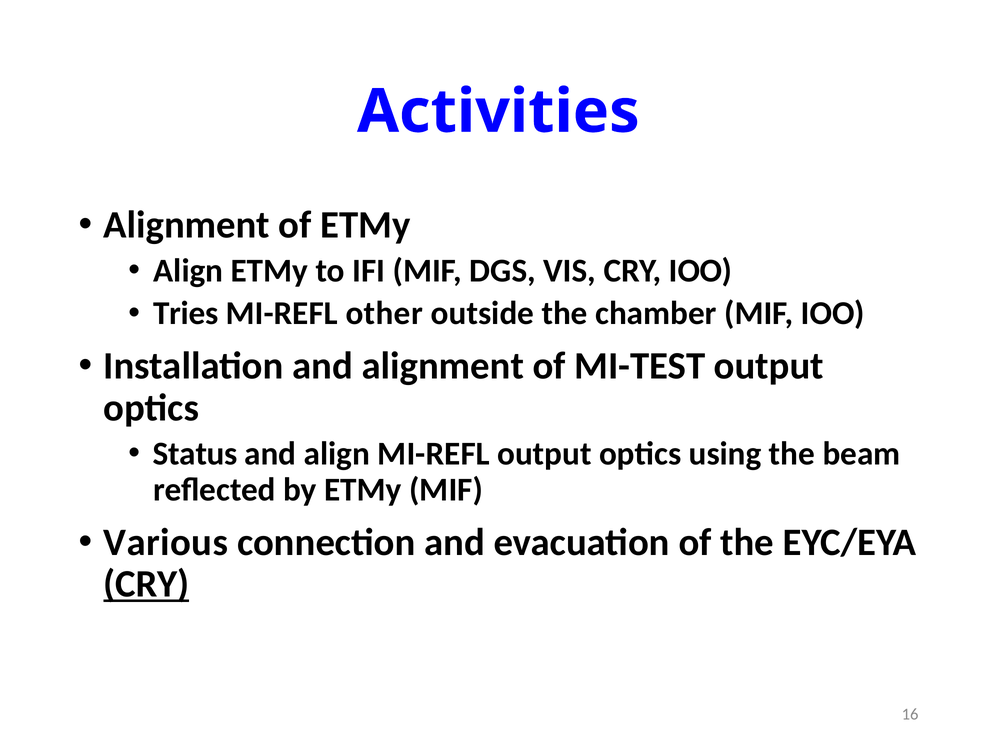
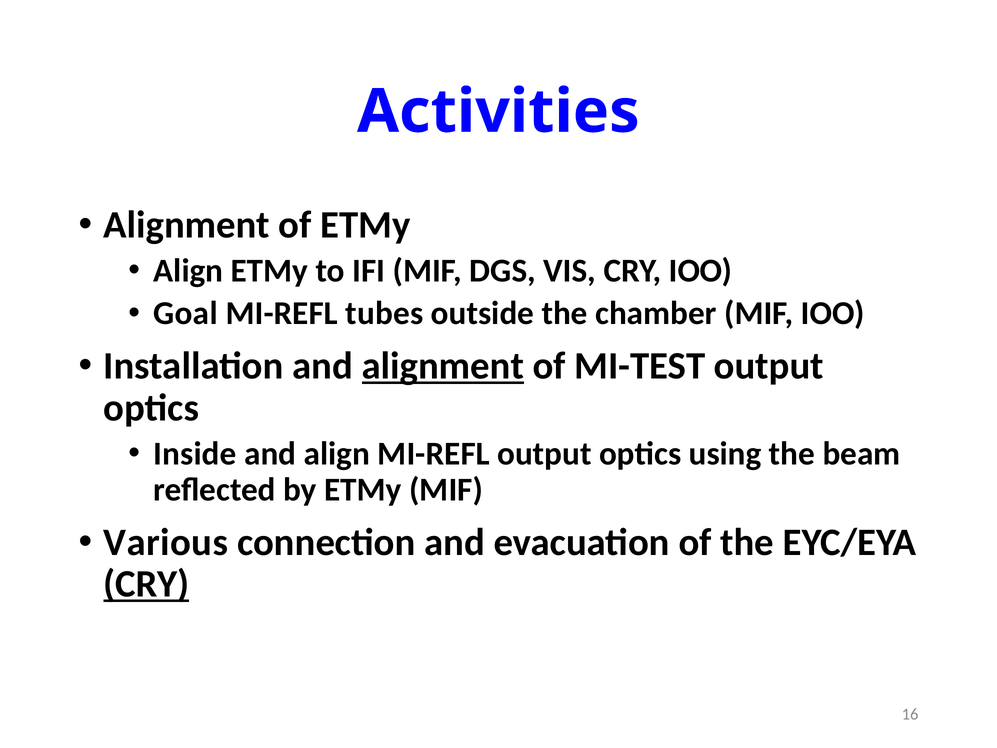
Tries: Tries -> Goal (186, 313)
other: other -> tubes (384, 313)
alignment underline: none -> present (443, 366)
Status: Status -> Inside (195, 454)
